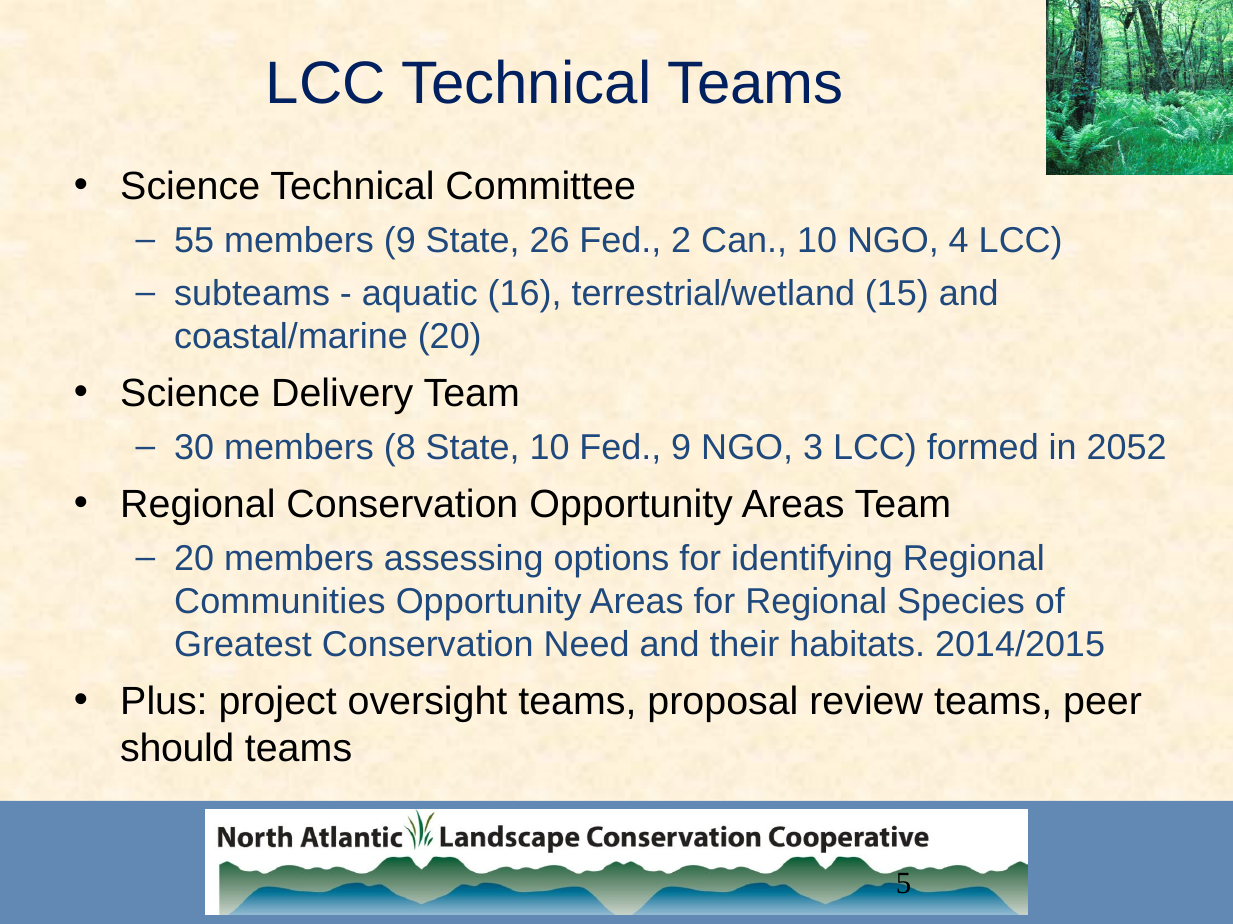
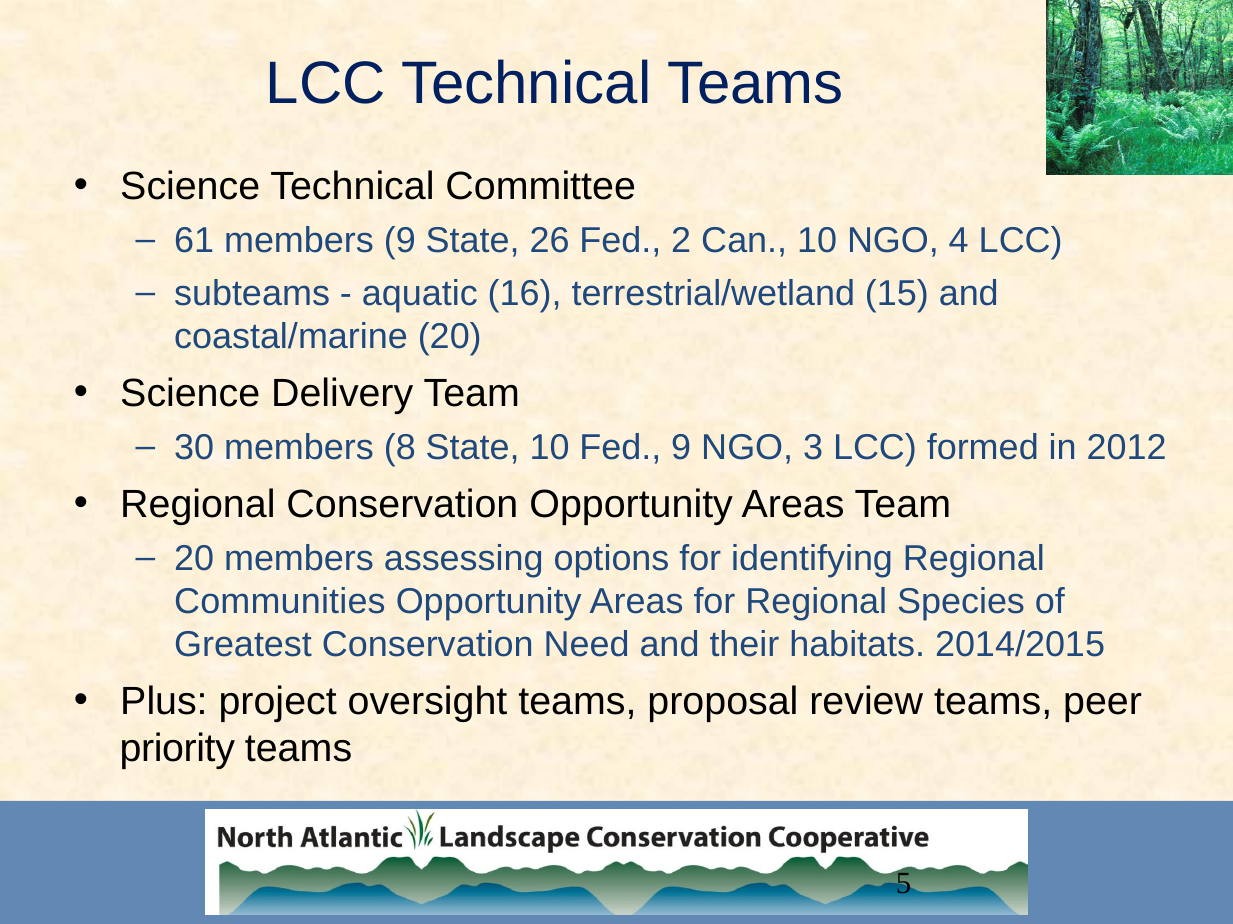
55: 55 -> 61 (194, 241)
2052: 2052 -> 2012 (1127, 448)
should: should -> priority (177, 749)
